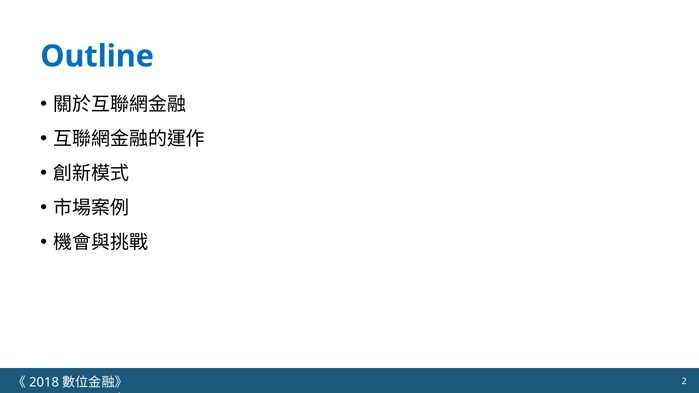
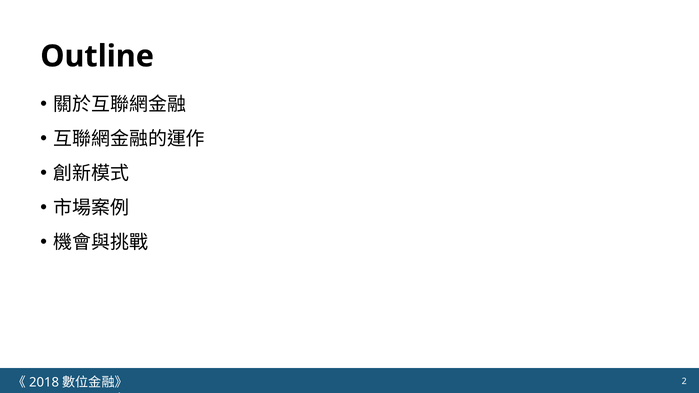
Outline colour: blue -> black (97, 56)
